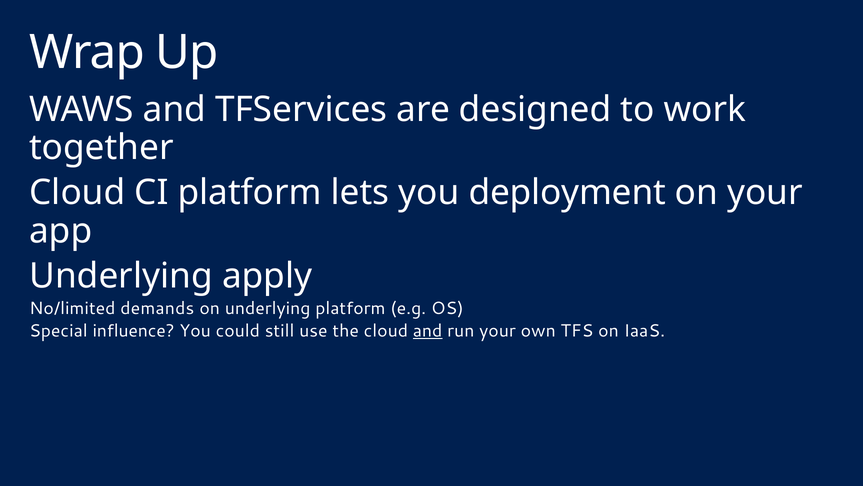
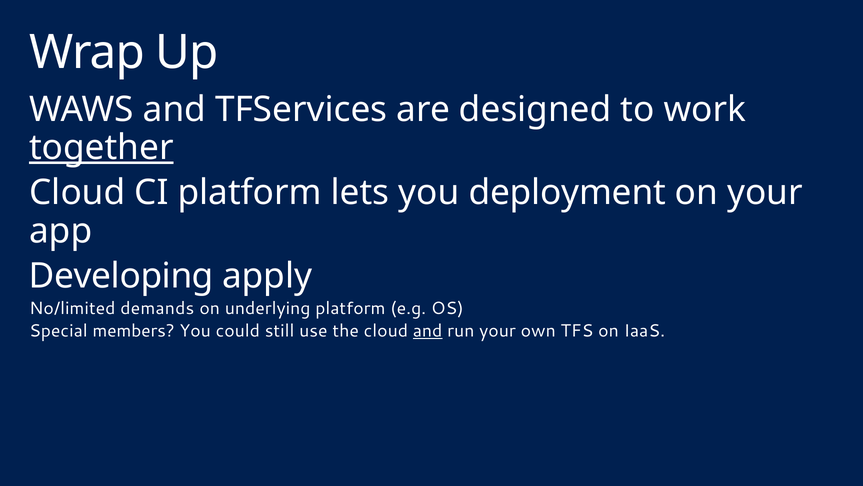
together underline: none -> present (101, 147)
Underlying: Underlying -> Developing (121, 276)
influence: influence -> members (134, 330)
